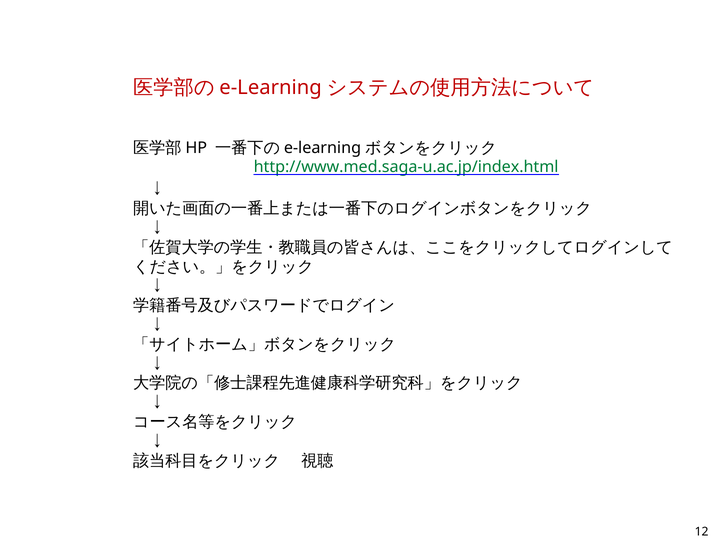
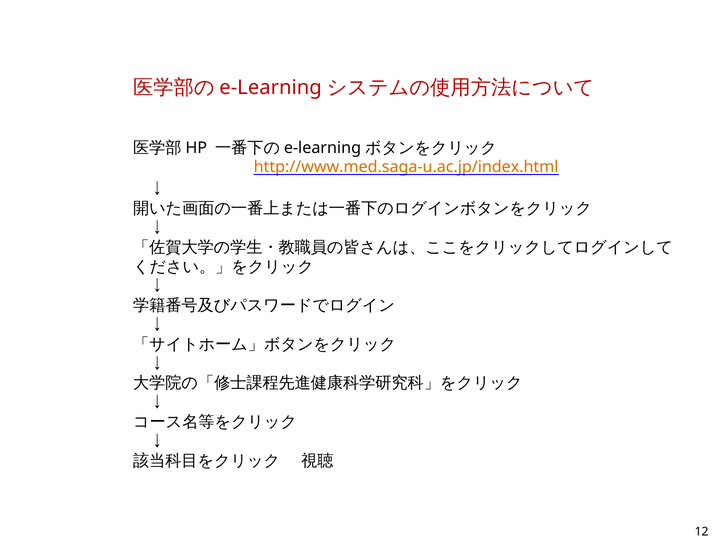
http://www.med.saga-u.ac.jp/index.html colour: green -> orange (406, 167)
